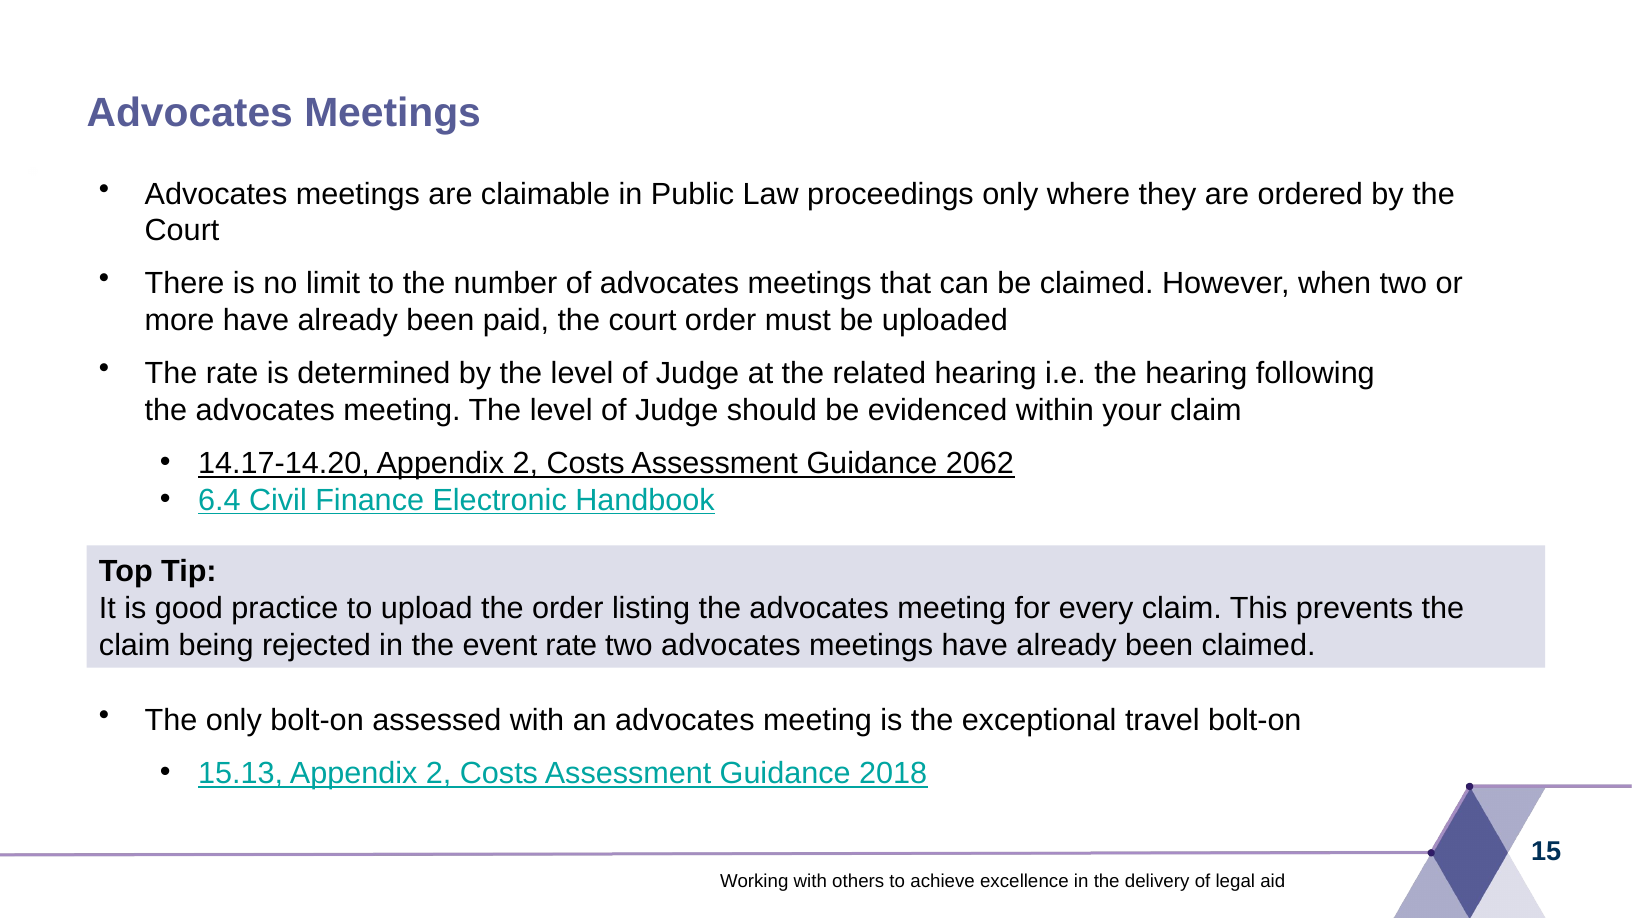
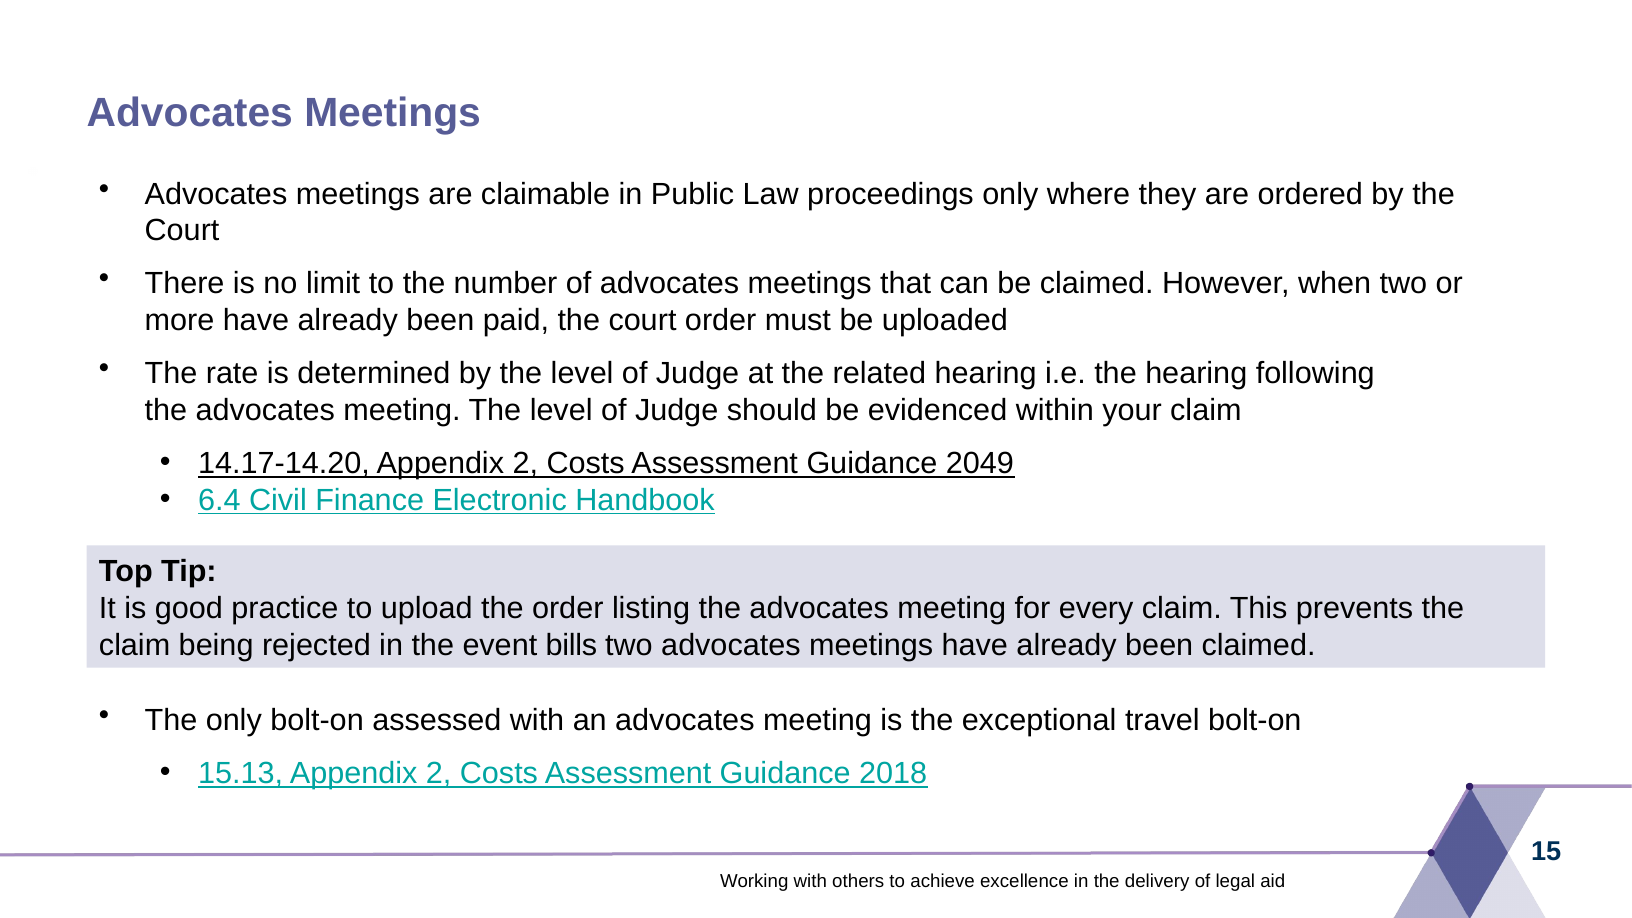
2062: 2062 -> 2049 (980, 463)
event rate: rate -> bills (571, 645)
